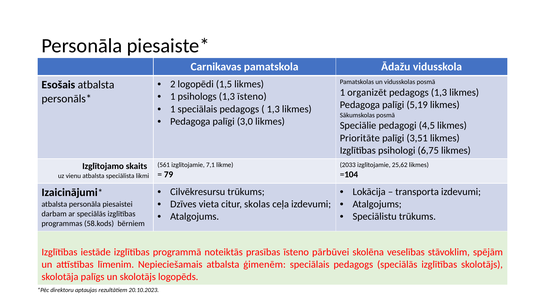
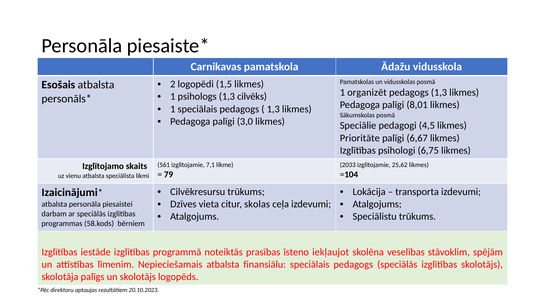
1,3 īsteno: īsteno -> cilvēks (252, 97)
5,19: 5,19 -> 8,01 (417, 105)
3,51: 3,51 -> 6,67 (417, 138)
pārbūvei: pārbūvei -> iekļaujot (331, 252)
ģimenēm: ģimenēm -> finansiālu (265, 265)
